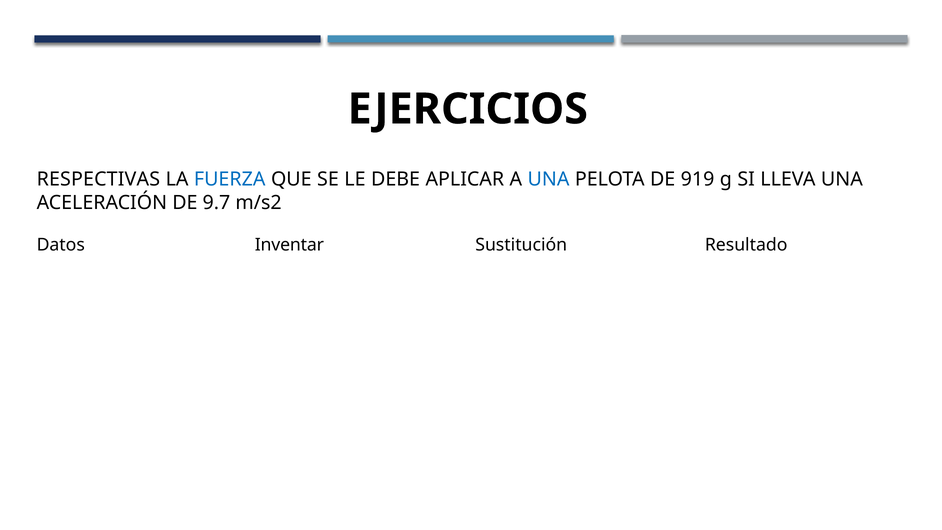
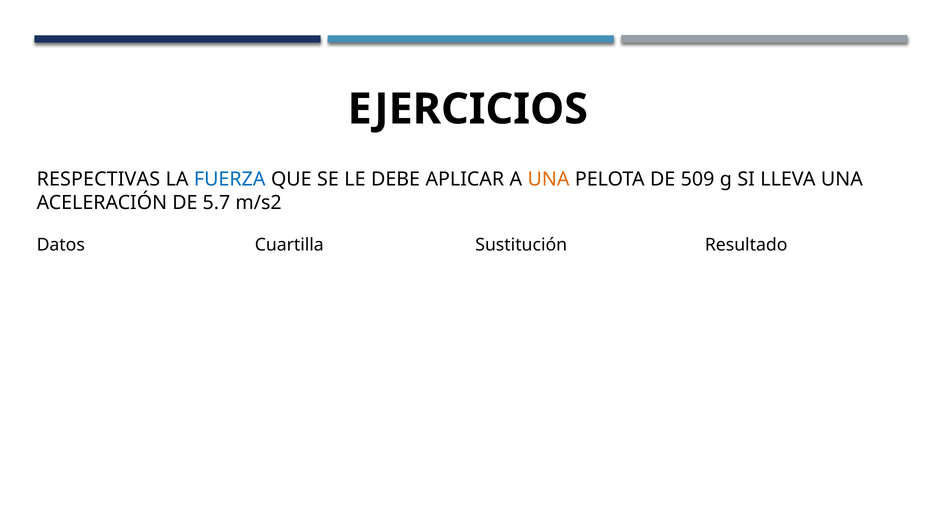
UNA colour: blue -> orange (549, 179)
919: 919 -> 509 (698, 179)
9.7: 9.7 -> 5.7 (216, 203)
Inventar: Inventar -> Cuartilla (289, 245)
